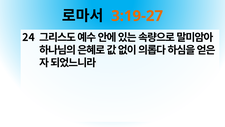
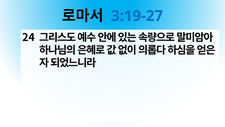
3:19-27 colour: orange -> blue (137, 16)
